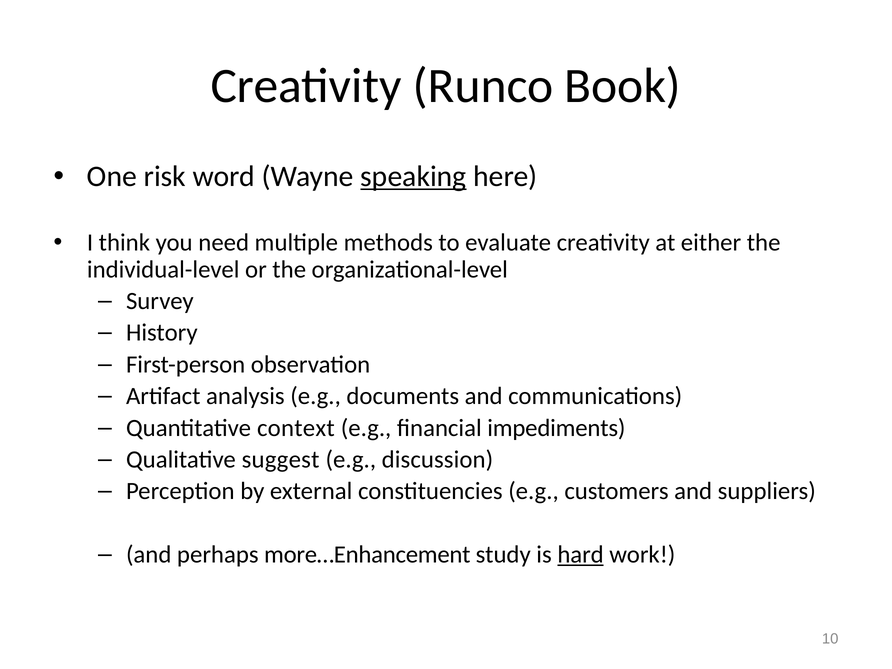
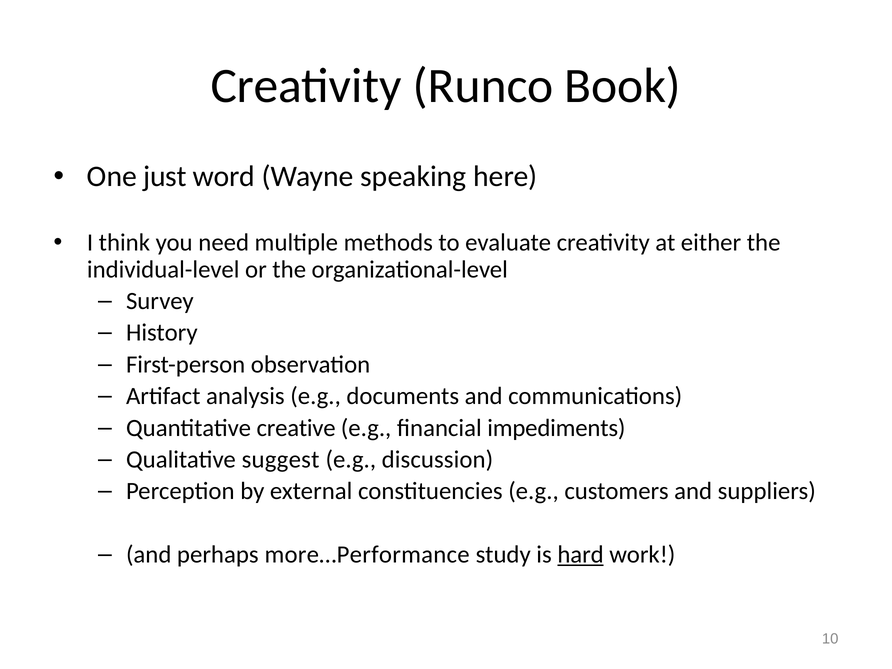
risk: risk -> just (165, 176)
speaking underline: present -> none (413, 176)
context: context -> creative (296, 428)
more…Enhancement: more…Enhancement -> more…Performance (367, 555)
